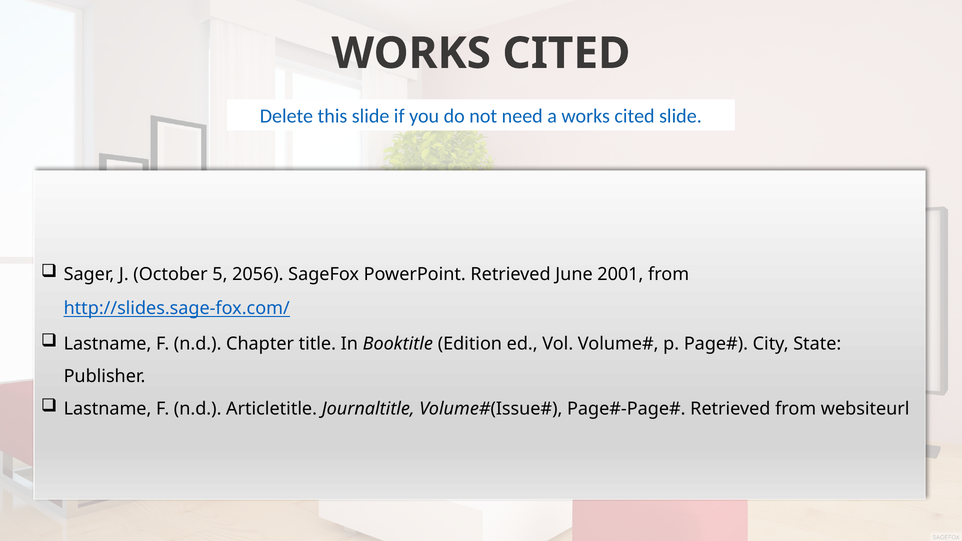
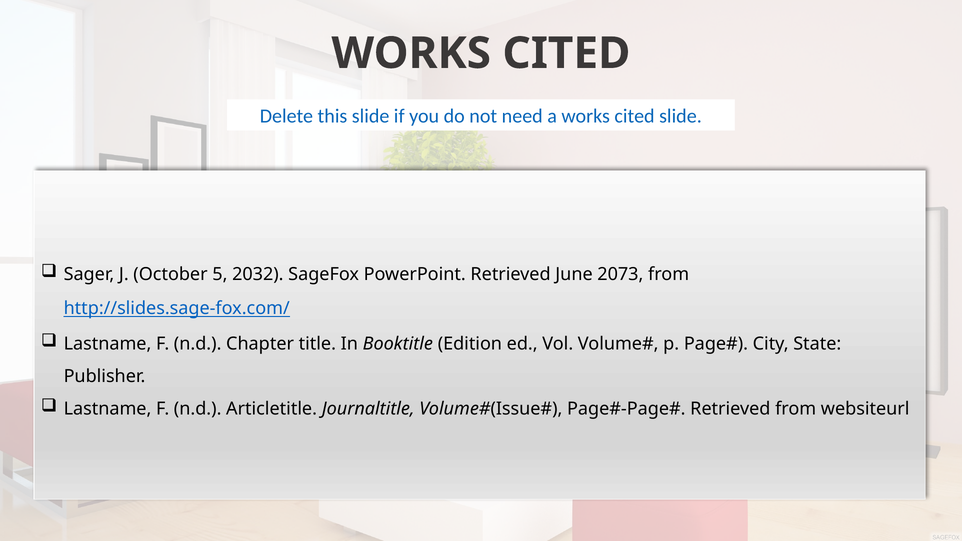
2056: 2056 -> 2032 (258, 275)
2001: 2001 -> 2073 (620, 275)
